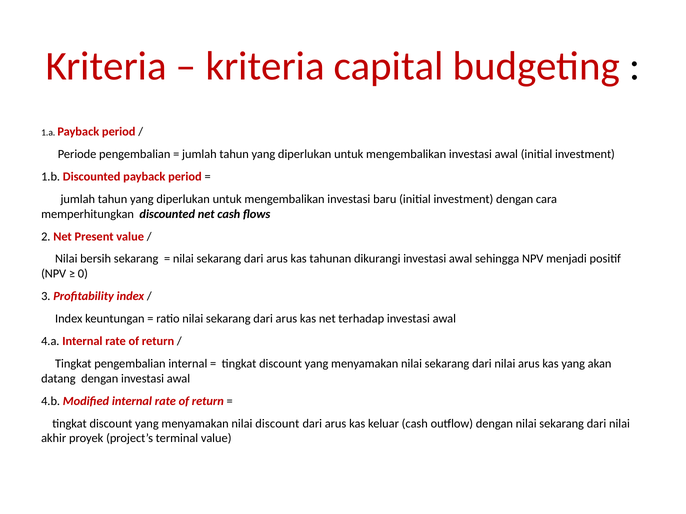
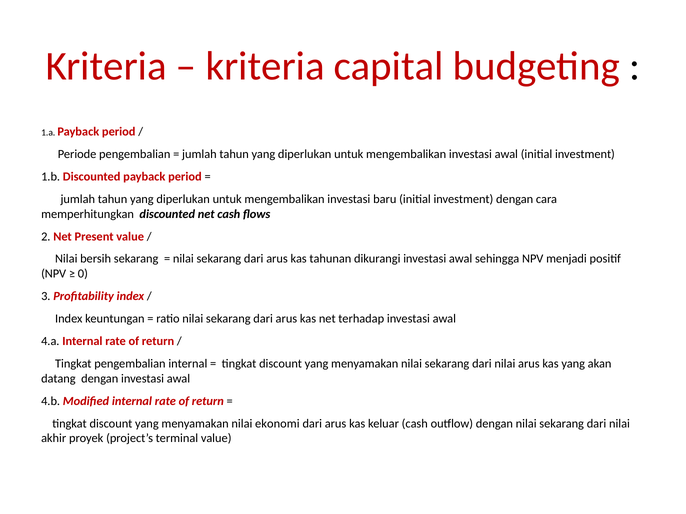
nilai discount: discount -> ekonomi (277, 424)
